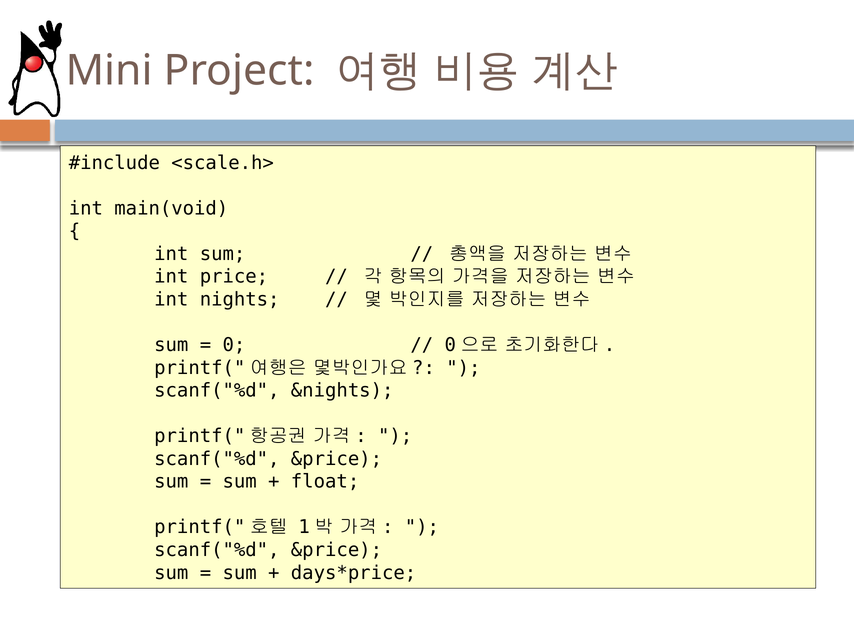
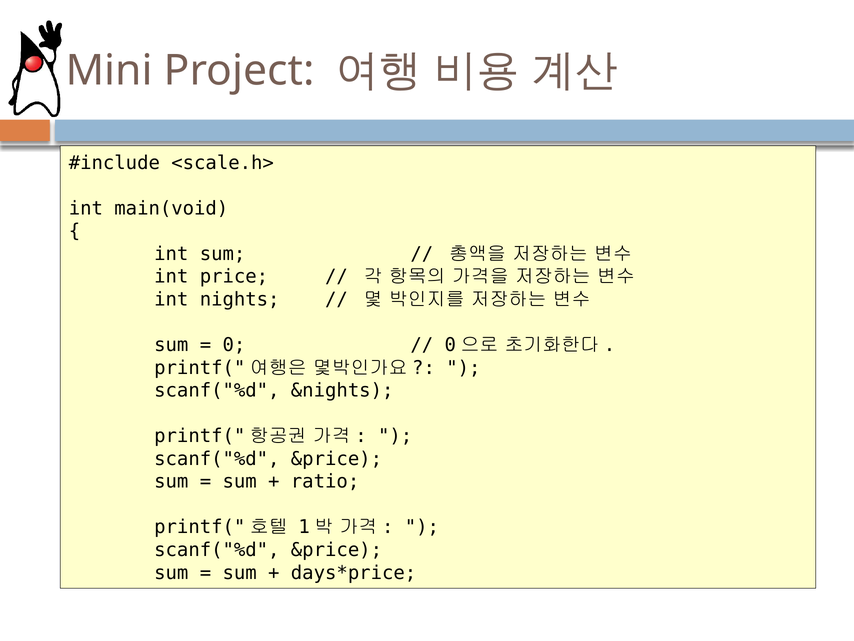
float: float -> ratio (325, 481)
